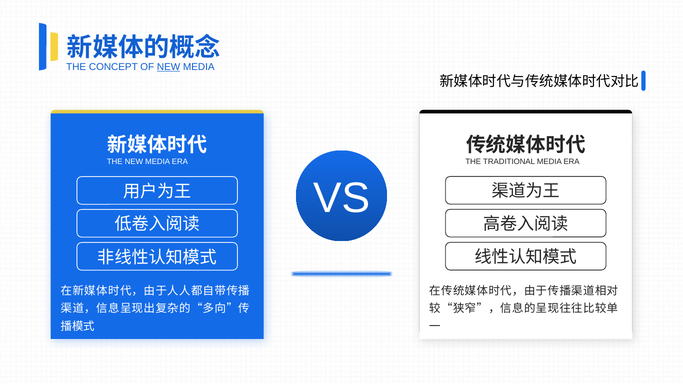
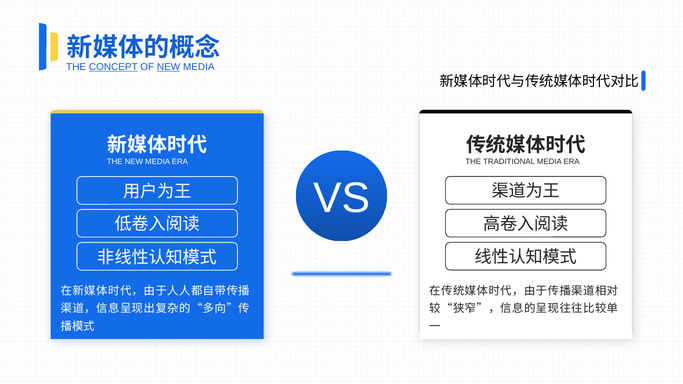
CONCEPT underline: none -> present (113, 67)
